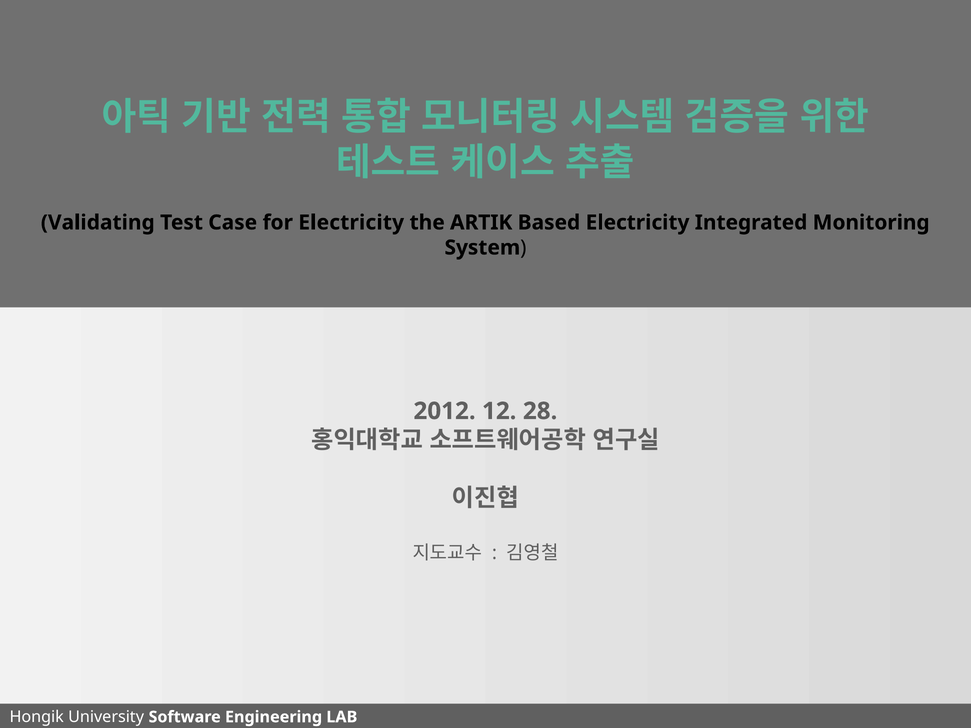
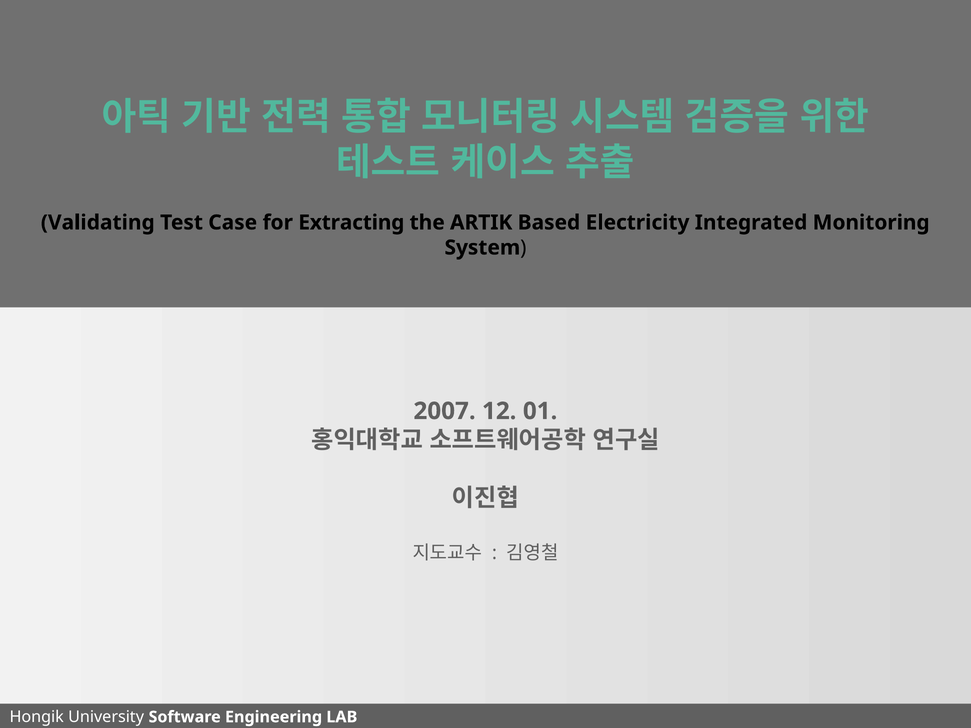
for Electricity: Electricity -> Extracting (351, 223)
2012: 2012 -> 2007 (445, 411)
28: 28 -> 01 (540, 411)
